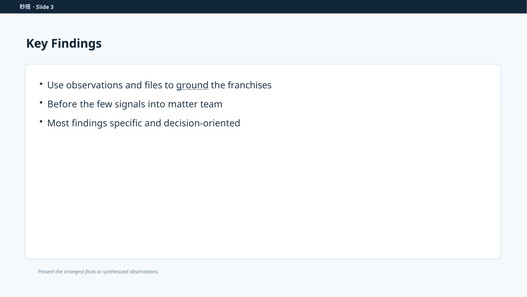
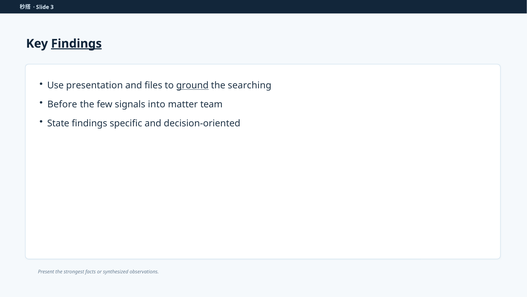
Findings underline: none -> present (76, 44)
Use observations: observations -> presentation (95, 85)
franchises: franchises -> searching (250, 85)
Most: Most -> State (58, 123)
